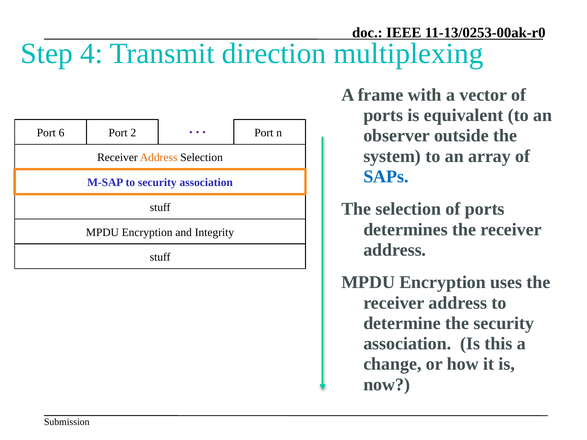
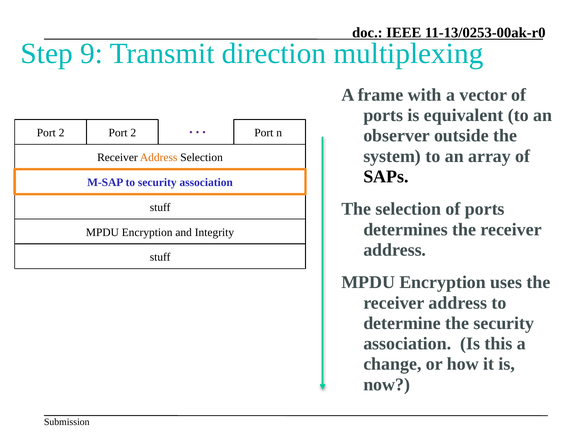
4: 4 -> 9 (92, 53)
6: 6 -> 2 (62, 133)
SAPs colour: blue -> black (386, 177)
